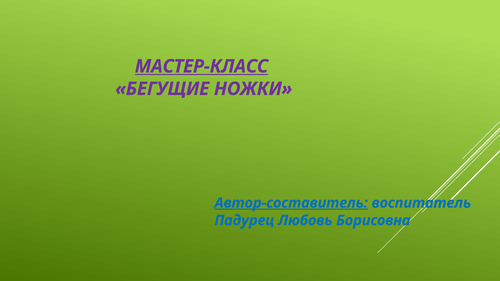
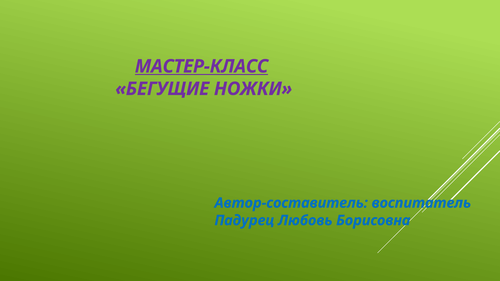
Автор-составитель underline: present -> none (291, 203)
